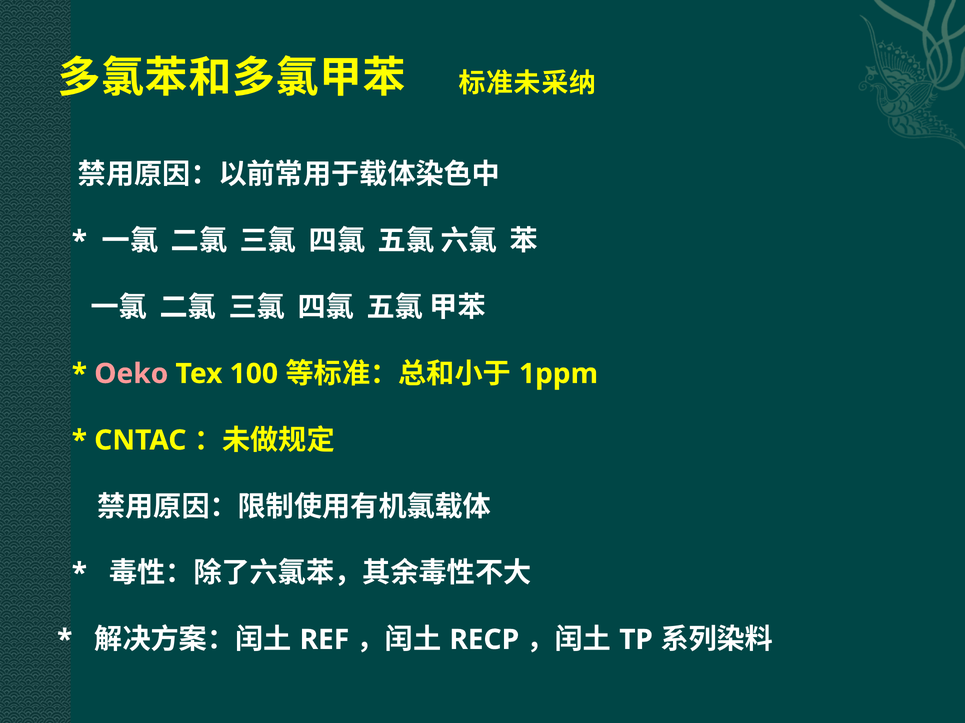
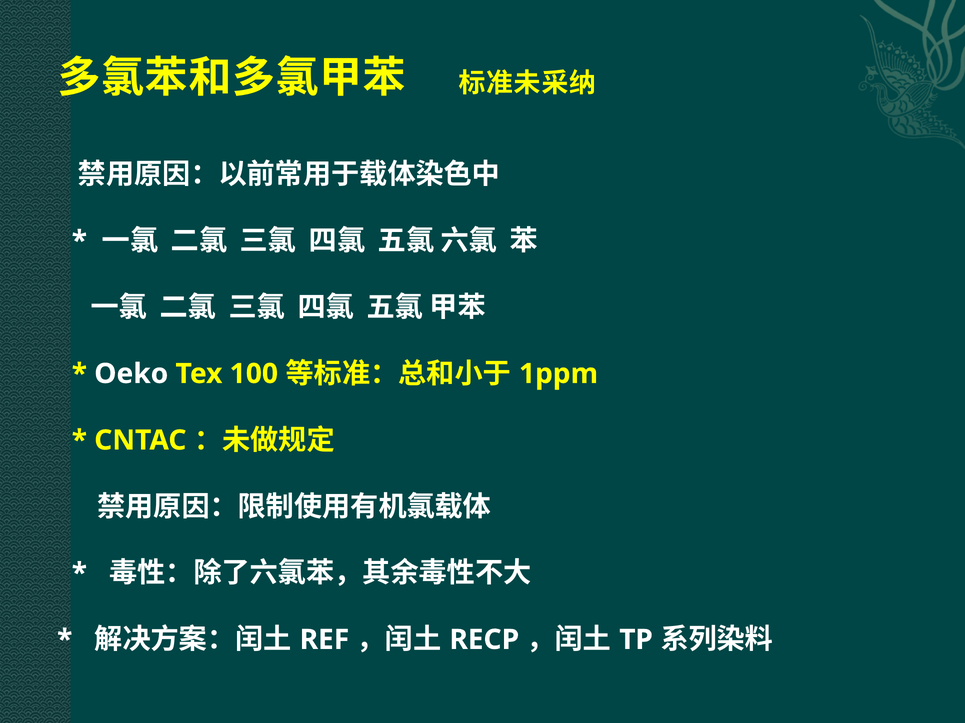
Oeko colour: pink -> white (131, 374)
